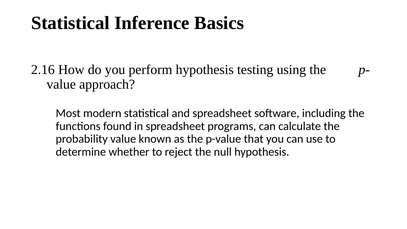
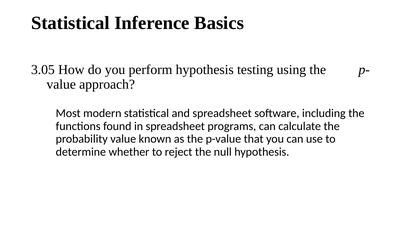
2.16: 2.16 -> 3.05 (43, 70)
